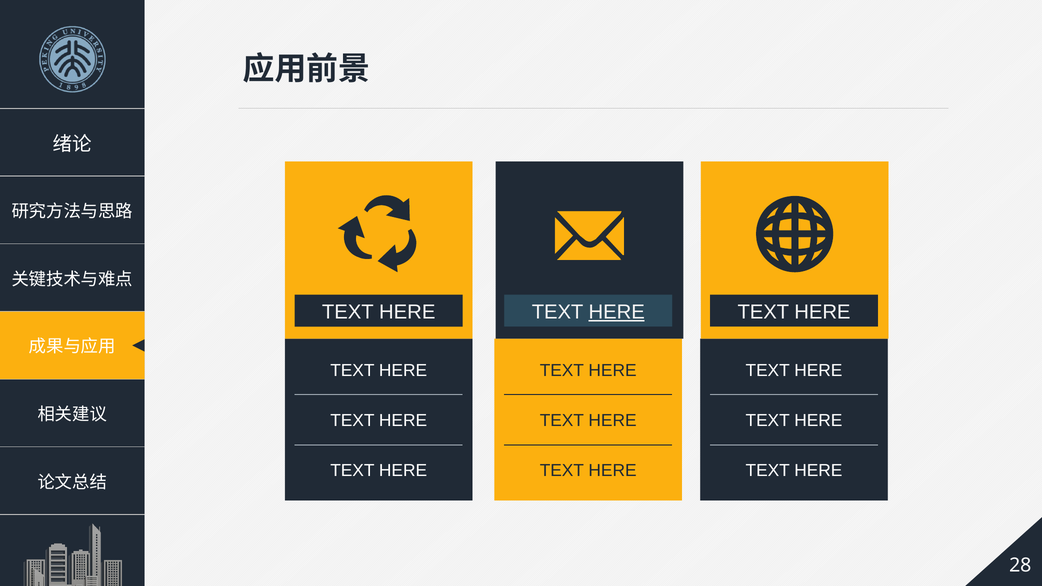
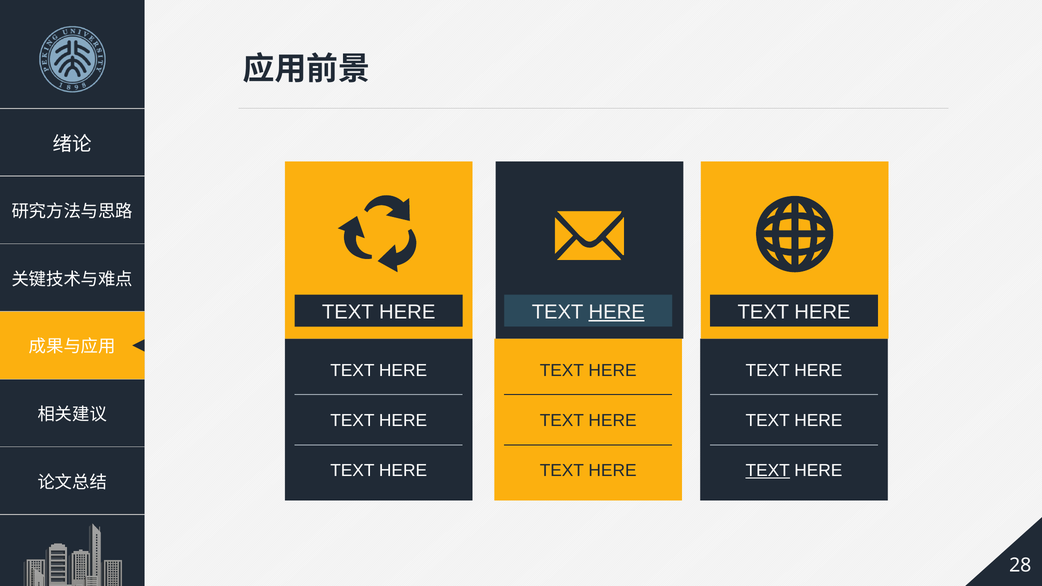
TEXT underline: none -> present (768, 471)
